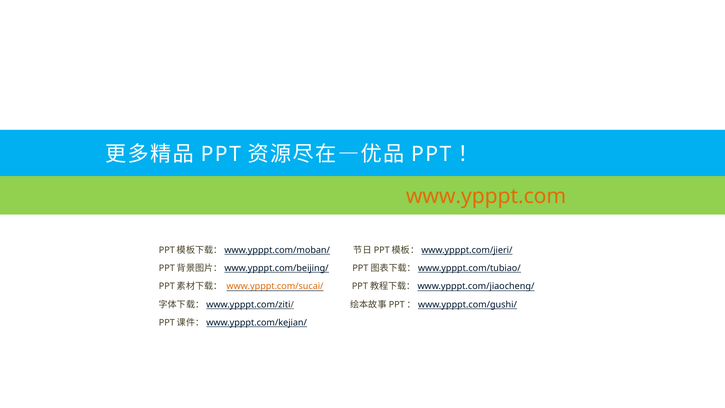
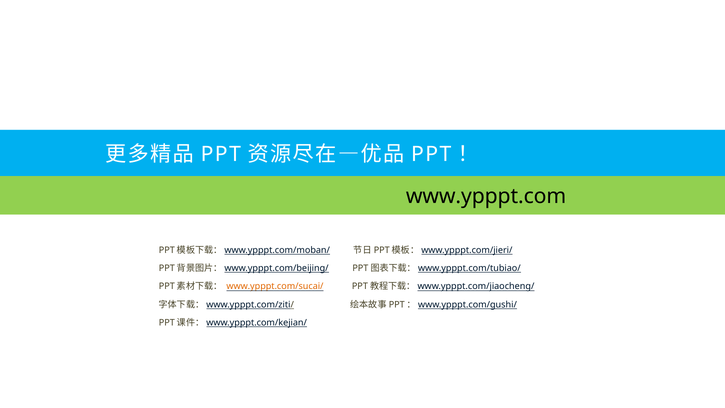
www.ypppt.com colour: orange -> black (486, 196)
